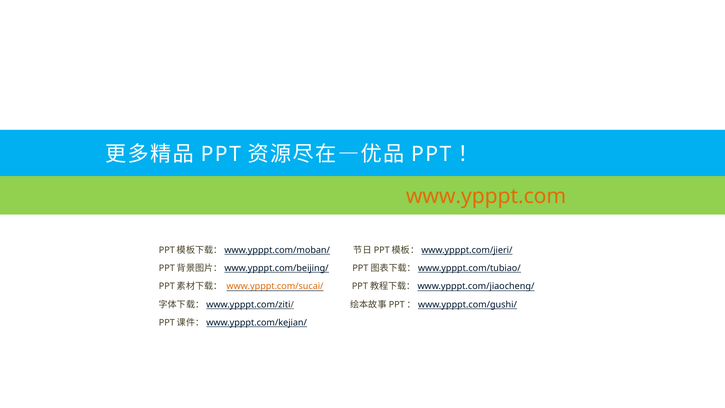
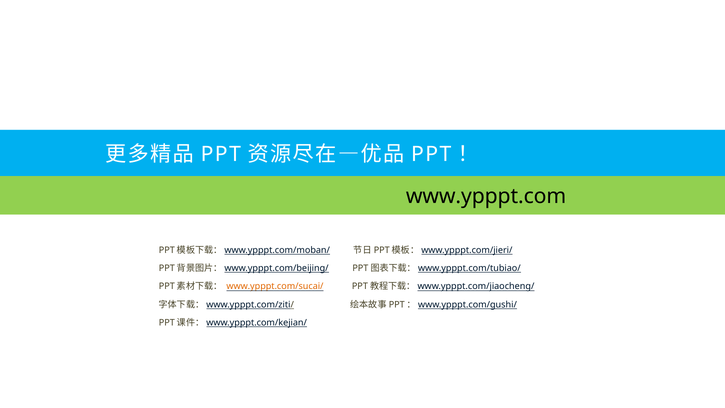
www.ypppt.com colour: orange -> black (486, 196)
